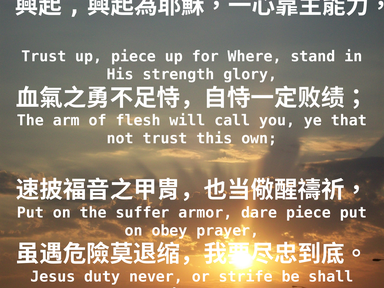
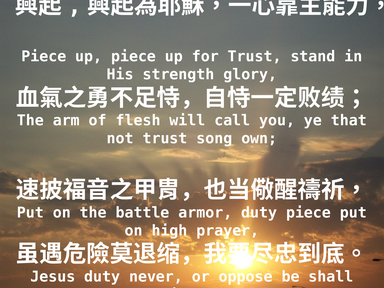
Trust: Trust -> Piece (44, 56)
for Where: Where -> Trust (255, 56)
this: this -> song (214, 138)
suffer: suffer -> battle (143, 213)
armor dare: dare -> duty (259, 213)
obey: obey -> high (169, 231)
strife: strife -> oppose (246, 277)
